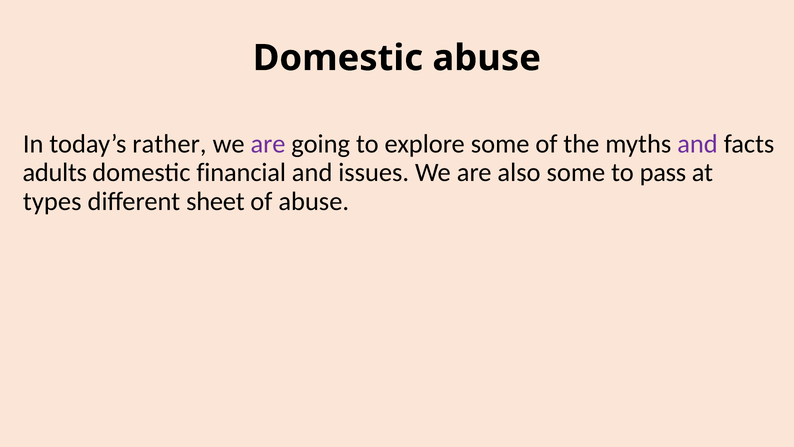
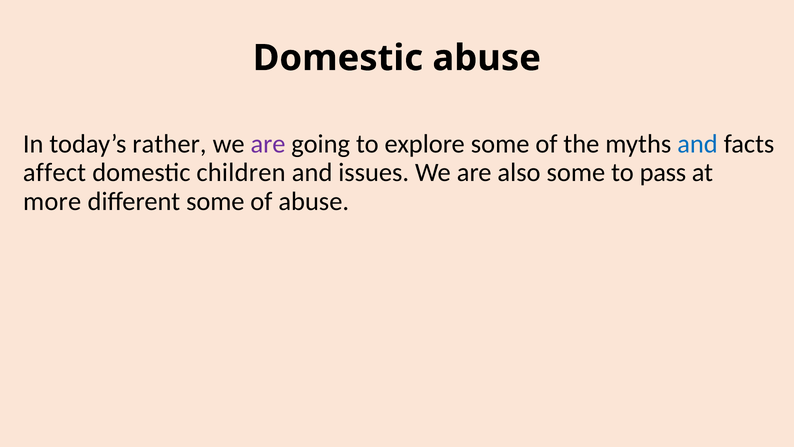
and colour: purple -> blue (697, 144)
adults: adults -> affect (55, 173)
financial: financial -> children (241, 173)
types: types -> more (52, 201)
different sheet: sheet -> some (215, 201)
